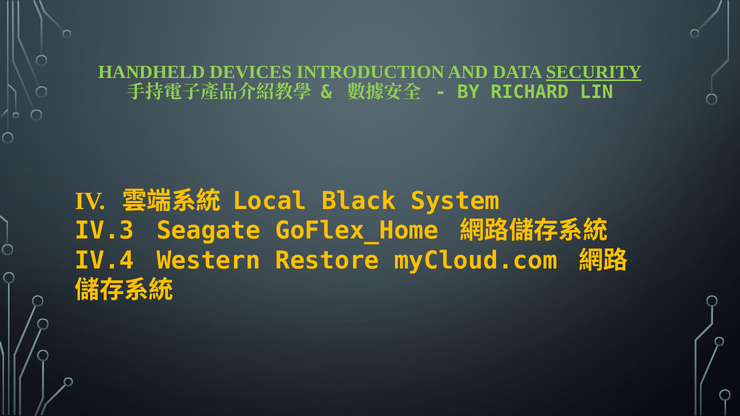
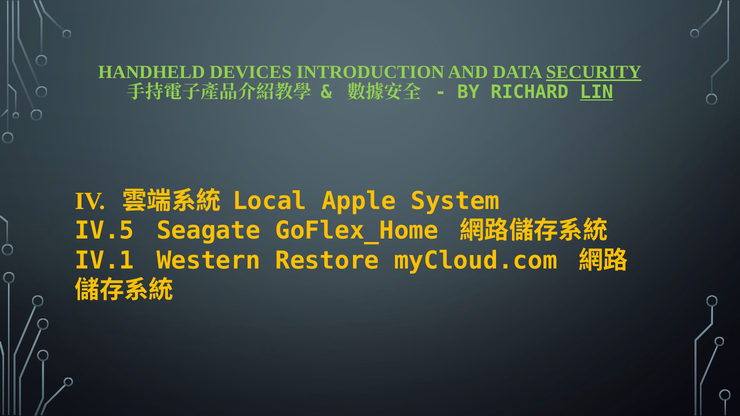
LIN underline: none -> present (596, 92)
Black: Black -> Apple (359, 201)
IV.3: IV.3 -> IV.5 (105, 231)
IV.4: IV.4 -> IV.1 (105, 261)
